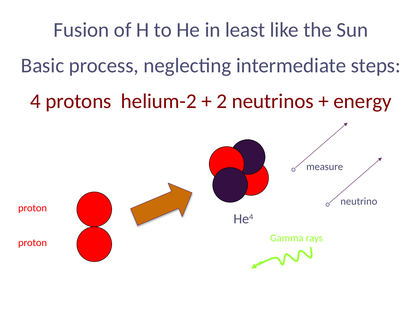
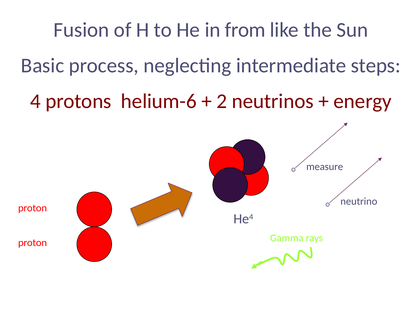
least: least -> from (245, 30)
helium-2: helium-2 -> helium-6 (159, 101)
